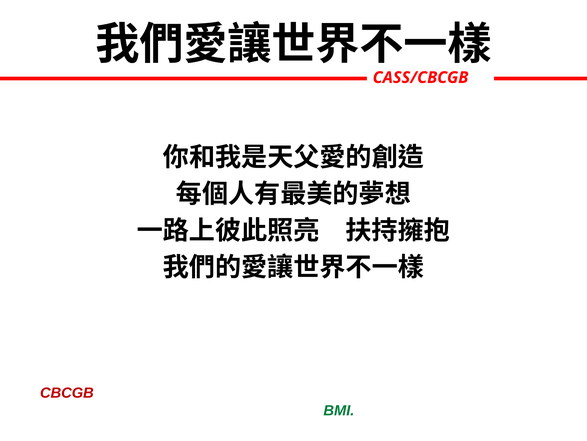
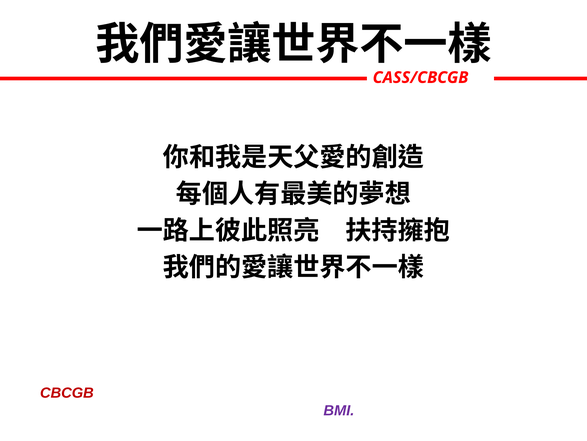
BMI colour: green -> purple (339, 410)
